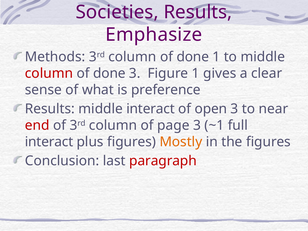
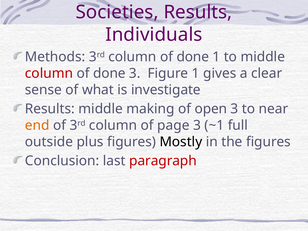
Emphasize: Emphasize -> Individuals (154, 35)
preference: preference -> investigate (166, 90)
middle interact: interact -> making (150, 109)
end colour: red -> orange (37, 125)
interact: interact -> outside (49, 142)
Mostly colour: orange -> black (181, 142)
